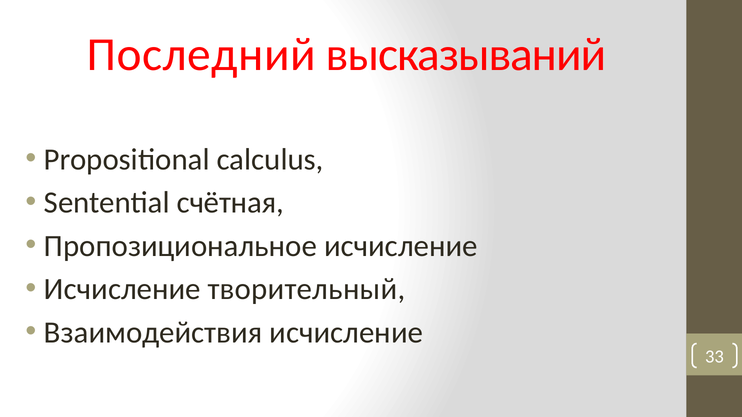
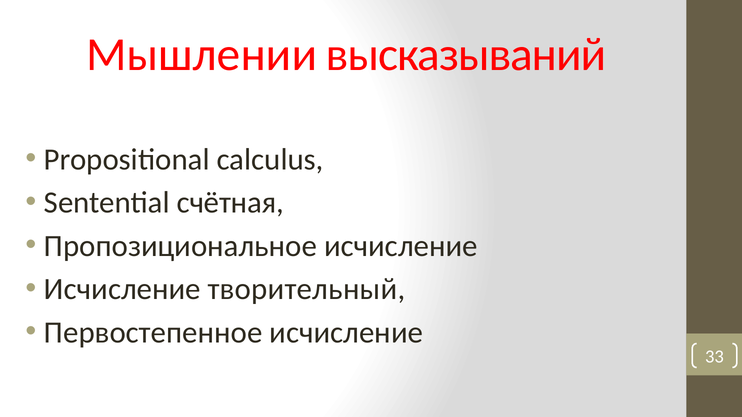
Последний: Последний -> Мышлении (202, 55)
Взаимодействия: Взаимодействия -> Первостепенное (153, 333)
